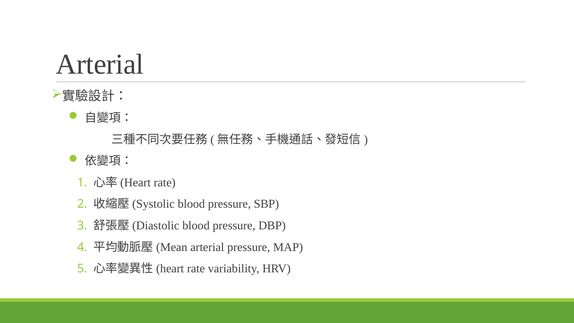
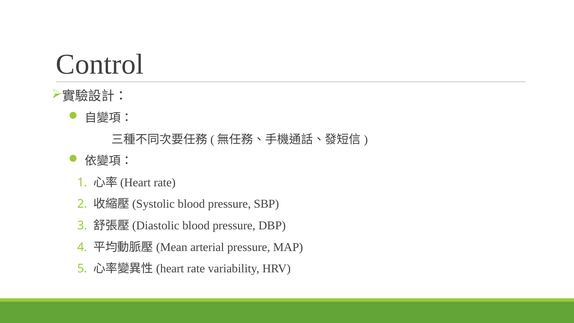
Arterial: Arterial -> Control (100, 64)
